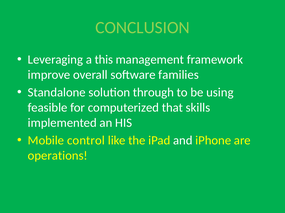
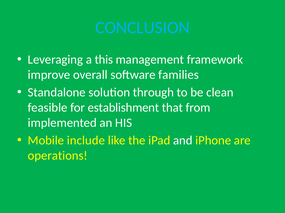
CONCLUSION colour: light green -> light blue (142, 28)
using: using -> clean (220, 93)
computerized: computerized -> establishment (123, 108)
skills: skills -> from (198, 108)
control: control -> include (86, 141)
